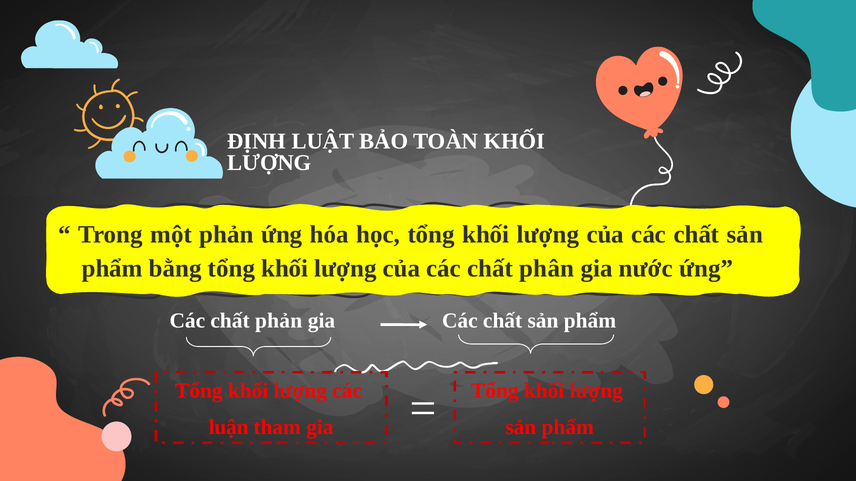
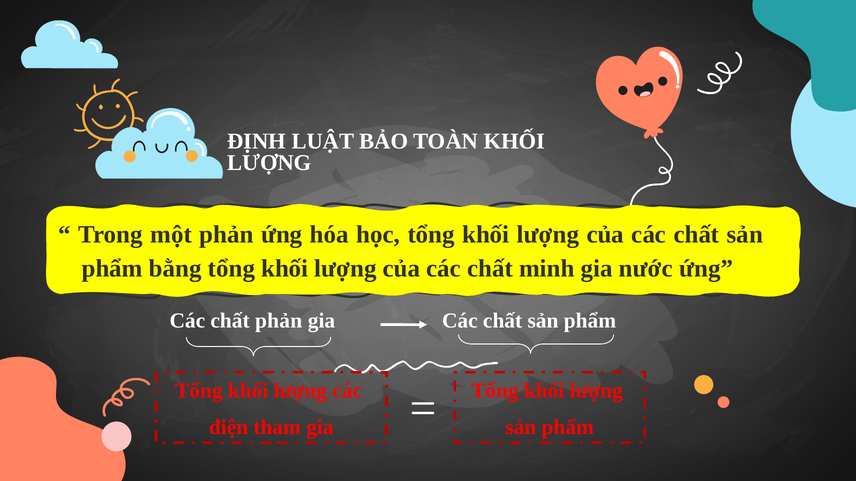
phân: phân -> minh (547, 269)
luận: luận -> điện (229, 428)
